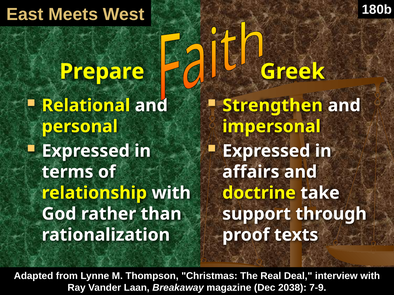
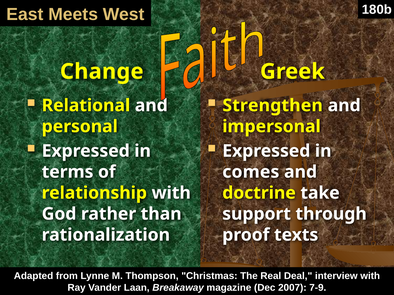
Prepare: Prepare -> Change (102, 72)
affairs: affairs -> comes (251, 172)
2038: 2038 -> 2007 (292, 288)
